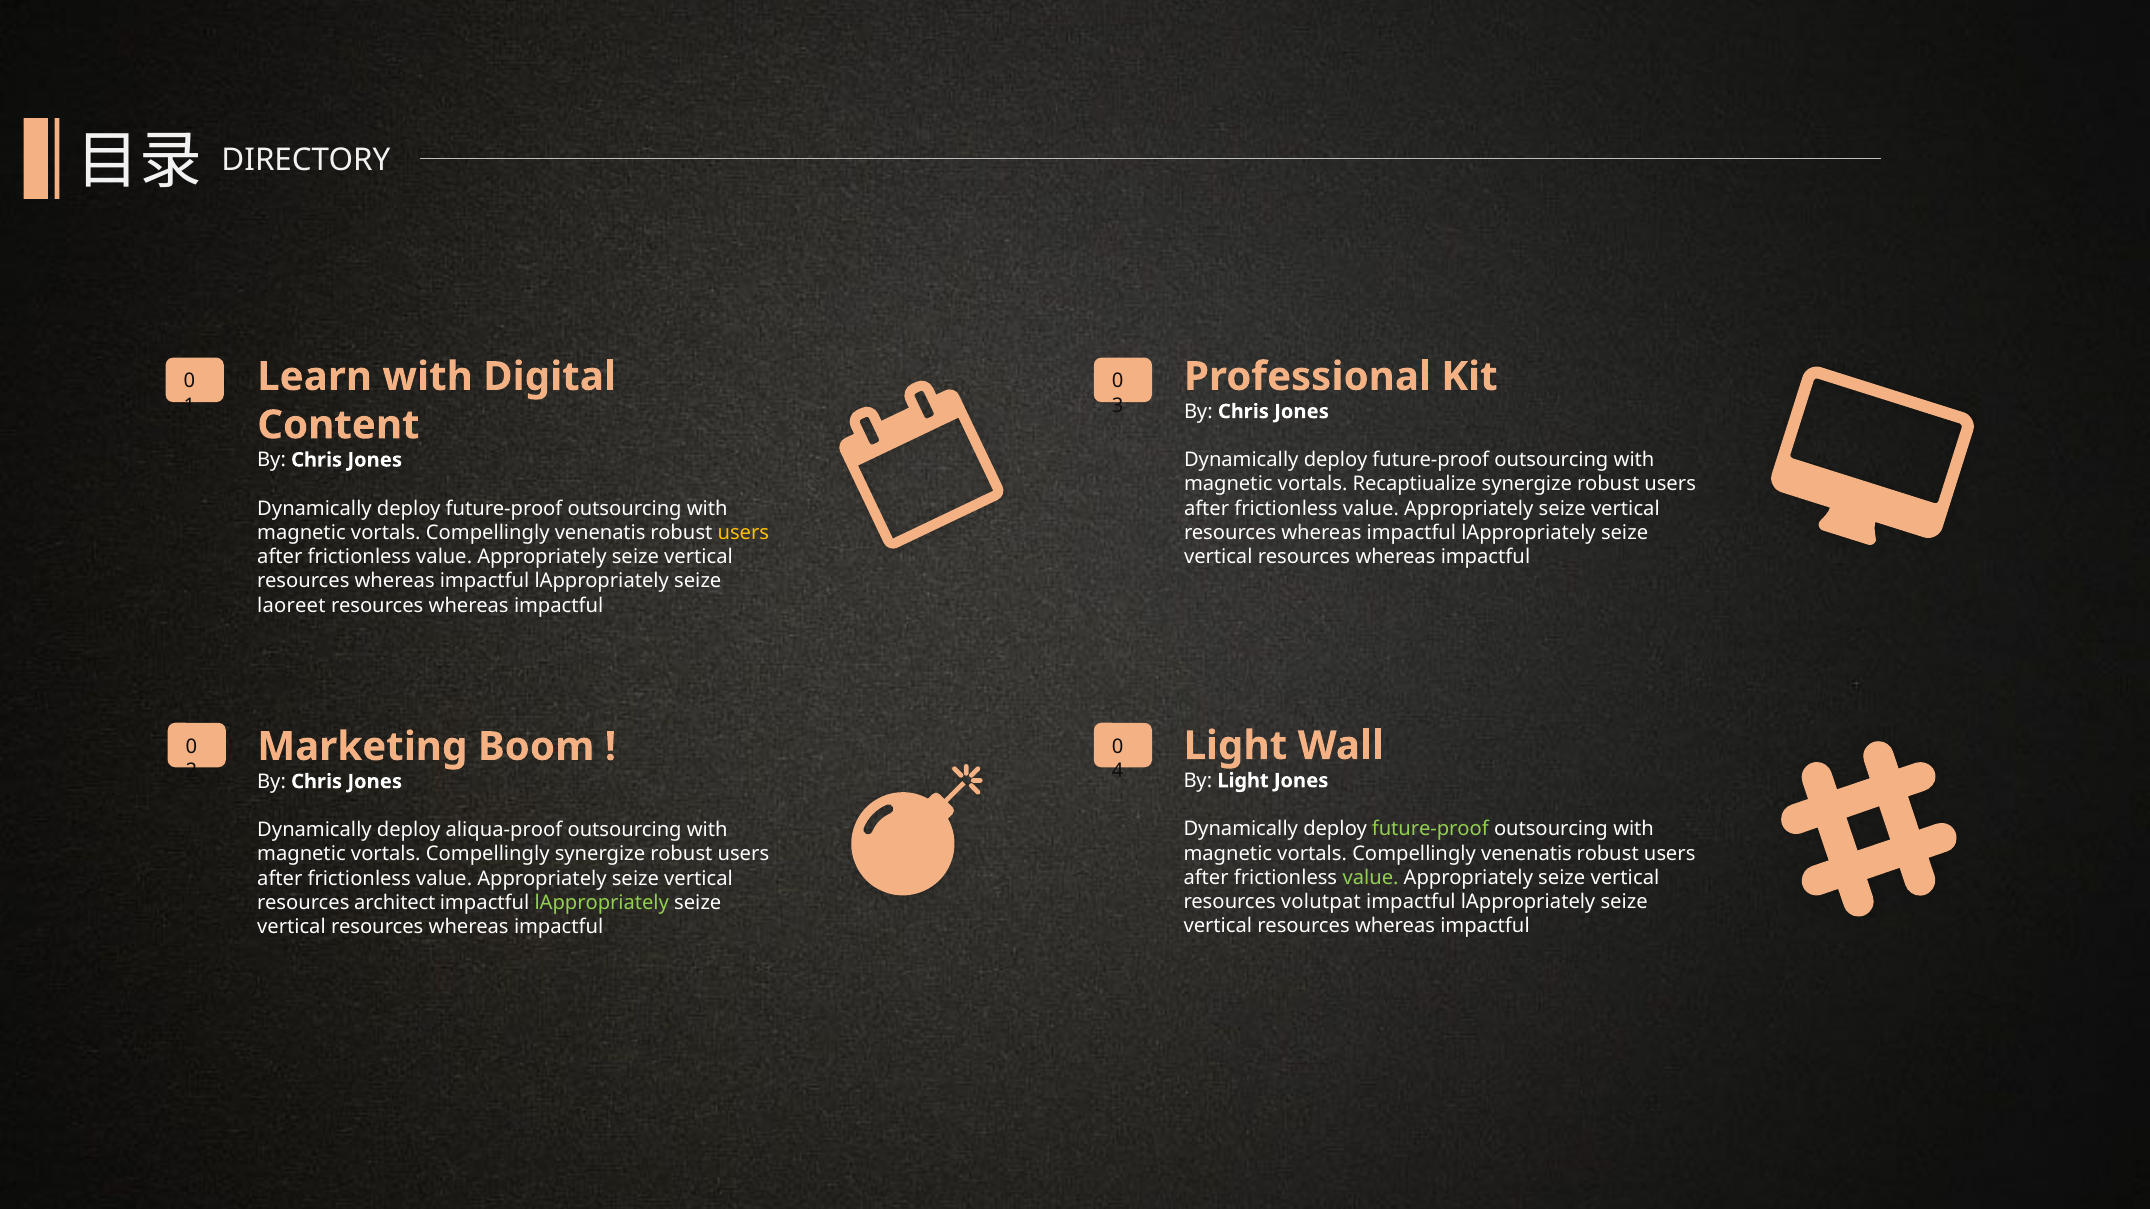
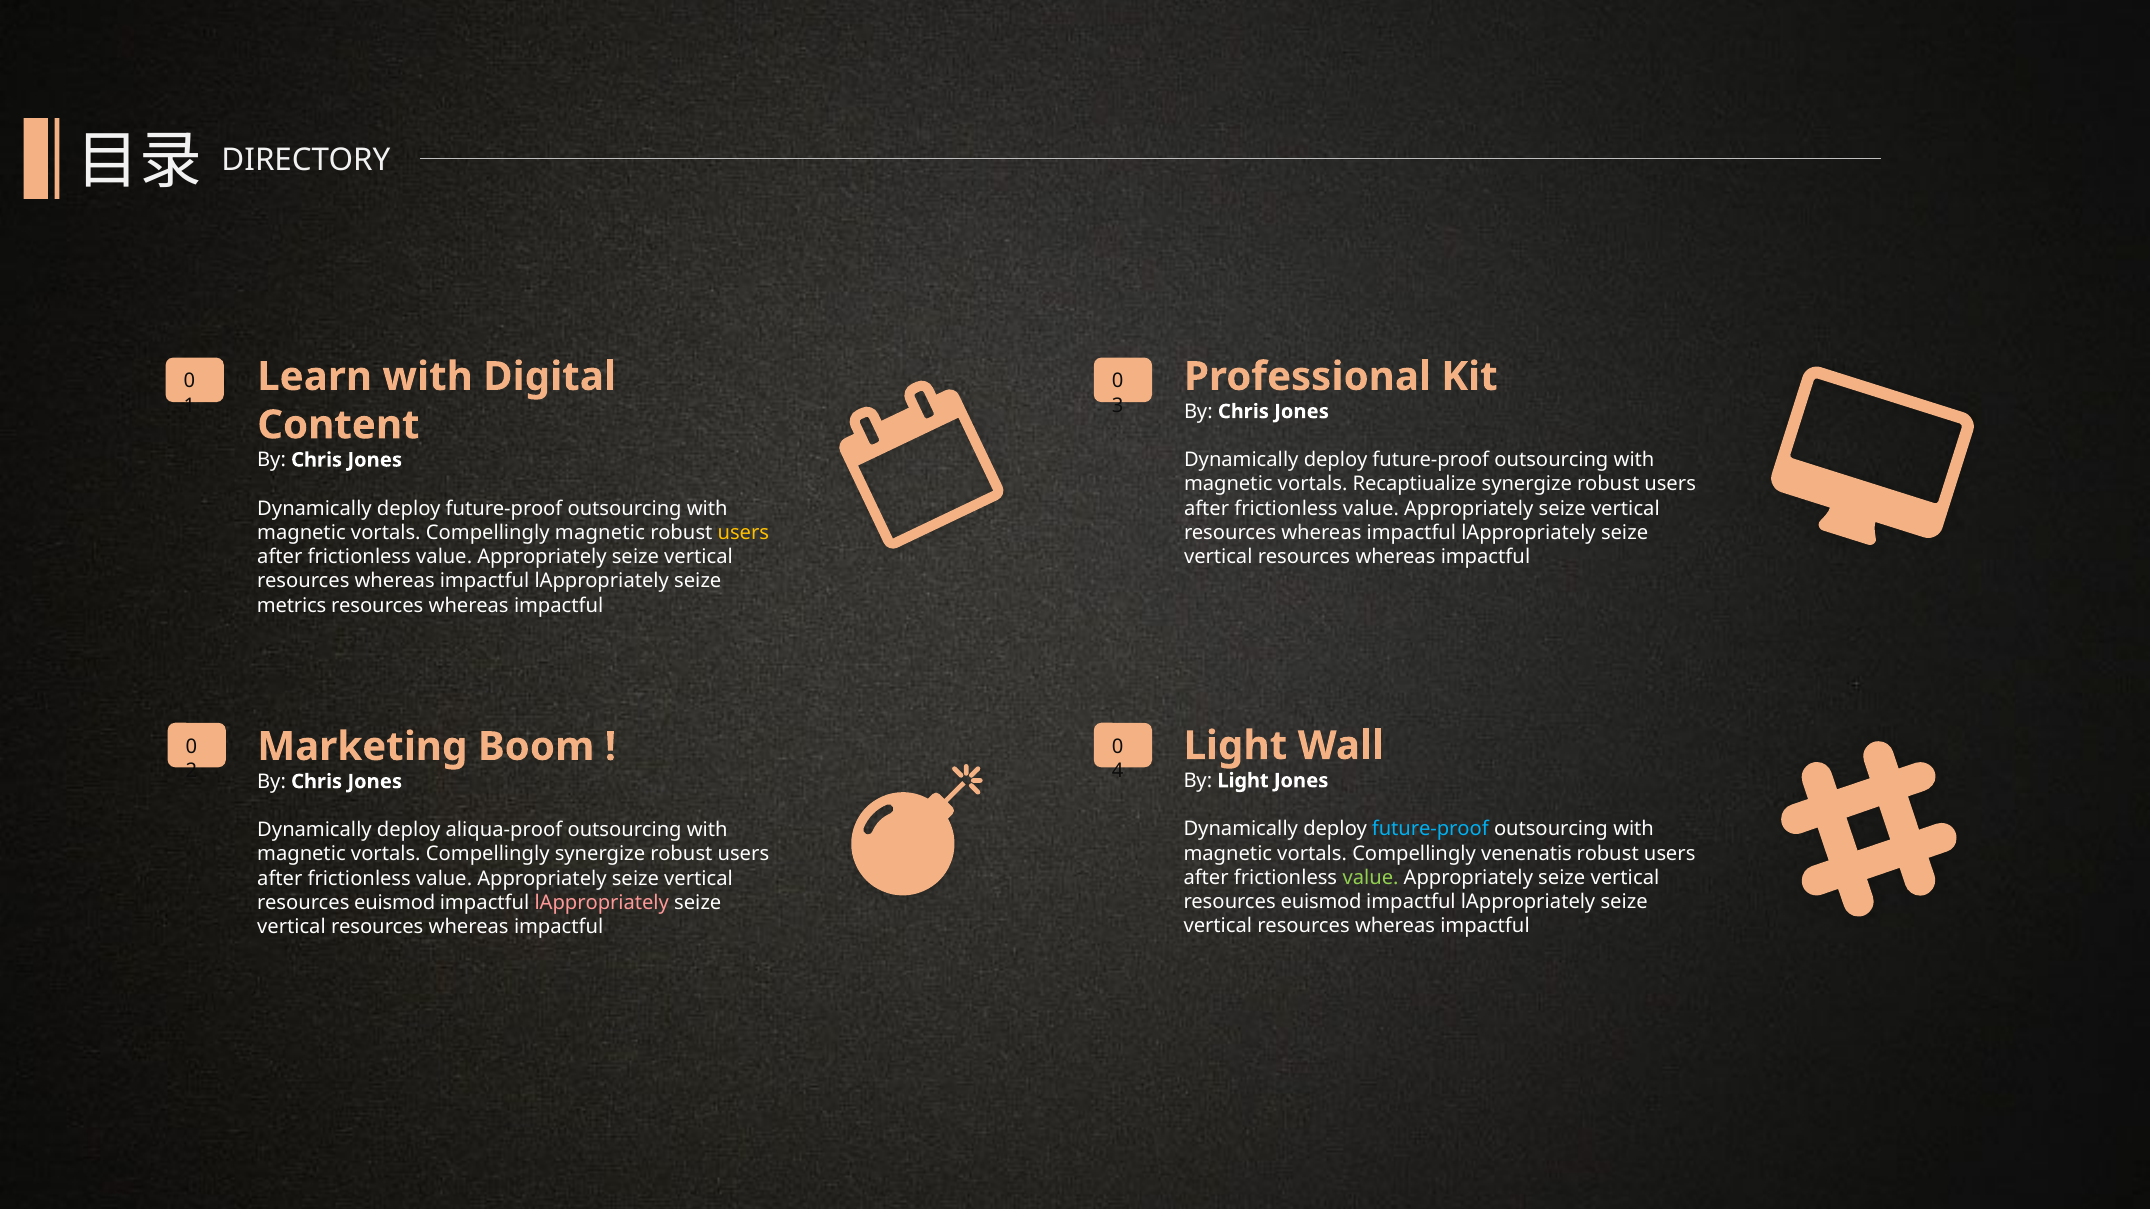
venenatis: venenatis -> magnetic (600, 533)
laoreet: laoreet -> metrics (292, 606)
future-proof colour: light green -> light blue (1430, 829)
volutpat: volutpat -> euismod (1321, 902)
architect: architect -> euismod (395, 903)
lAppropriately colour: light green -> pink (602, 903)
